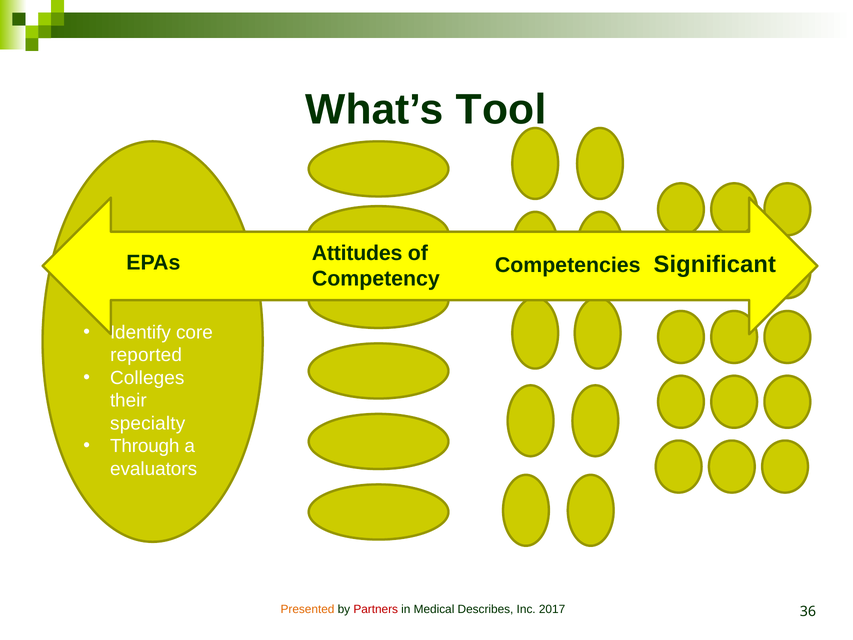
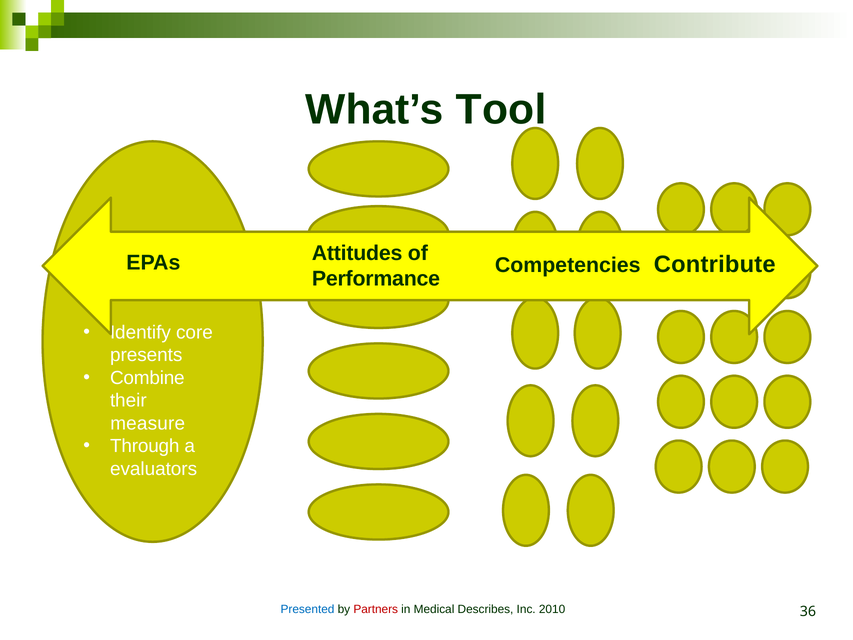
Significant: Significant -> Contribute (715, 264)
Competency: Competency -> Performance (376, 279)
reported: reported -> presents (146, 355)
Colleges: Colleges -> Combine (147, 378)
specialty: specialty -> measure (148, 423)
Presented colour: orange -> blue (308, 609)
2017: 2017 -> 2010 (552, 609)
